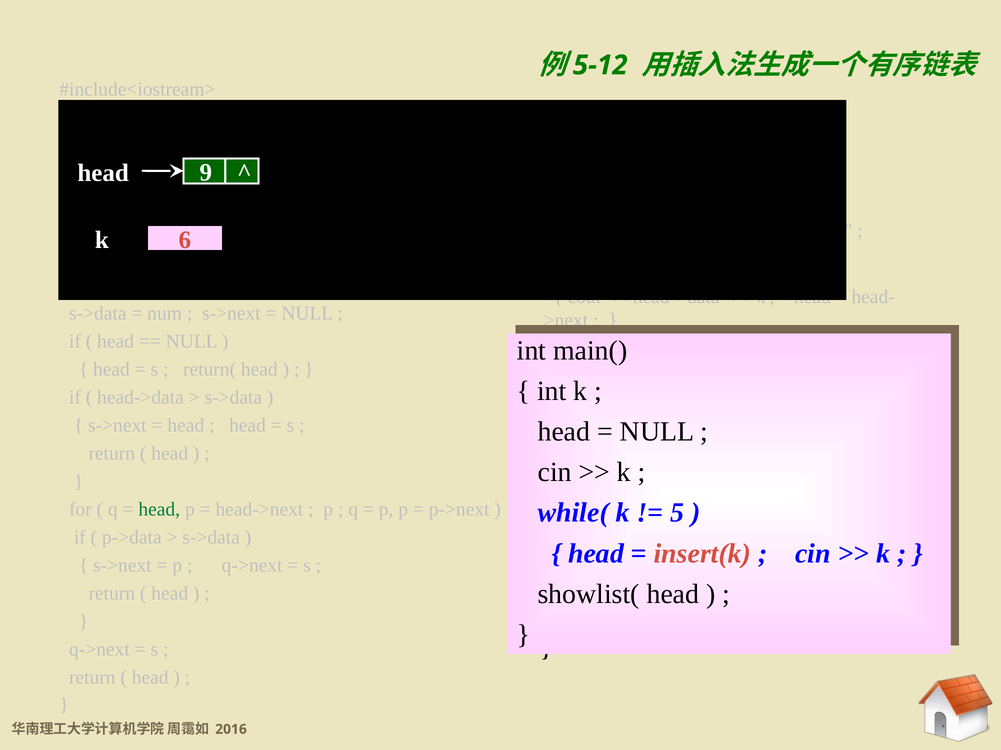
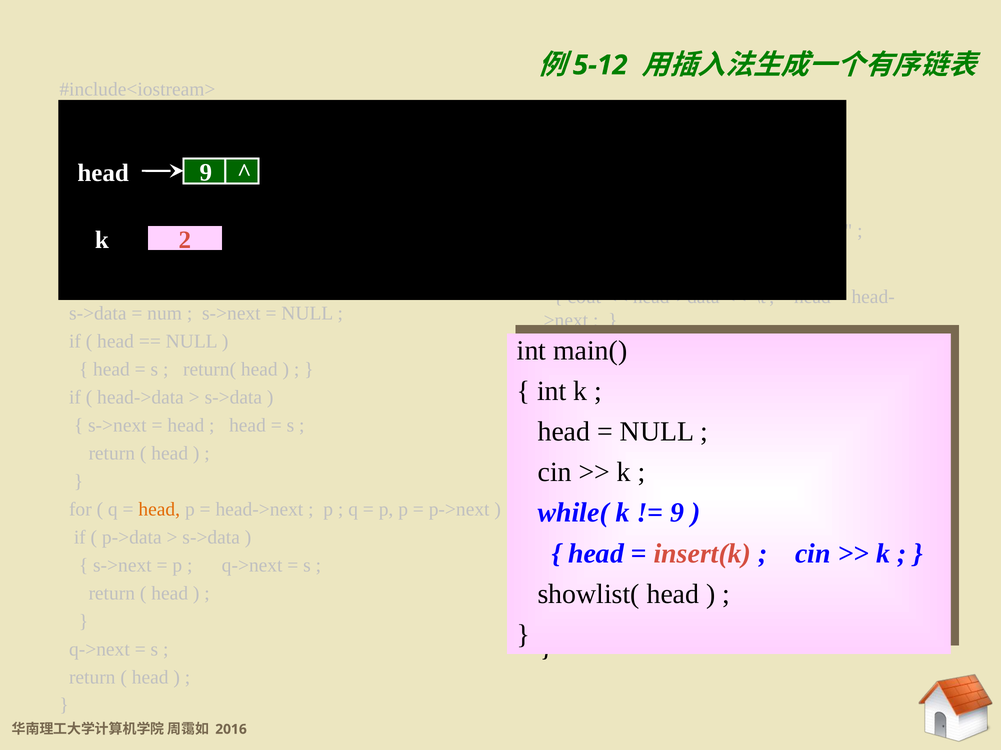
6: 6 -> 2 (185, 240)
5: 5 -> 9 (677, 513)
head colour: green -> orange (159, 510)
